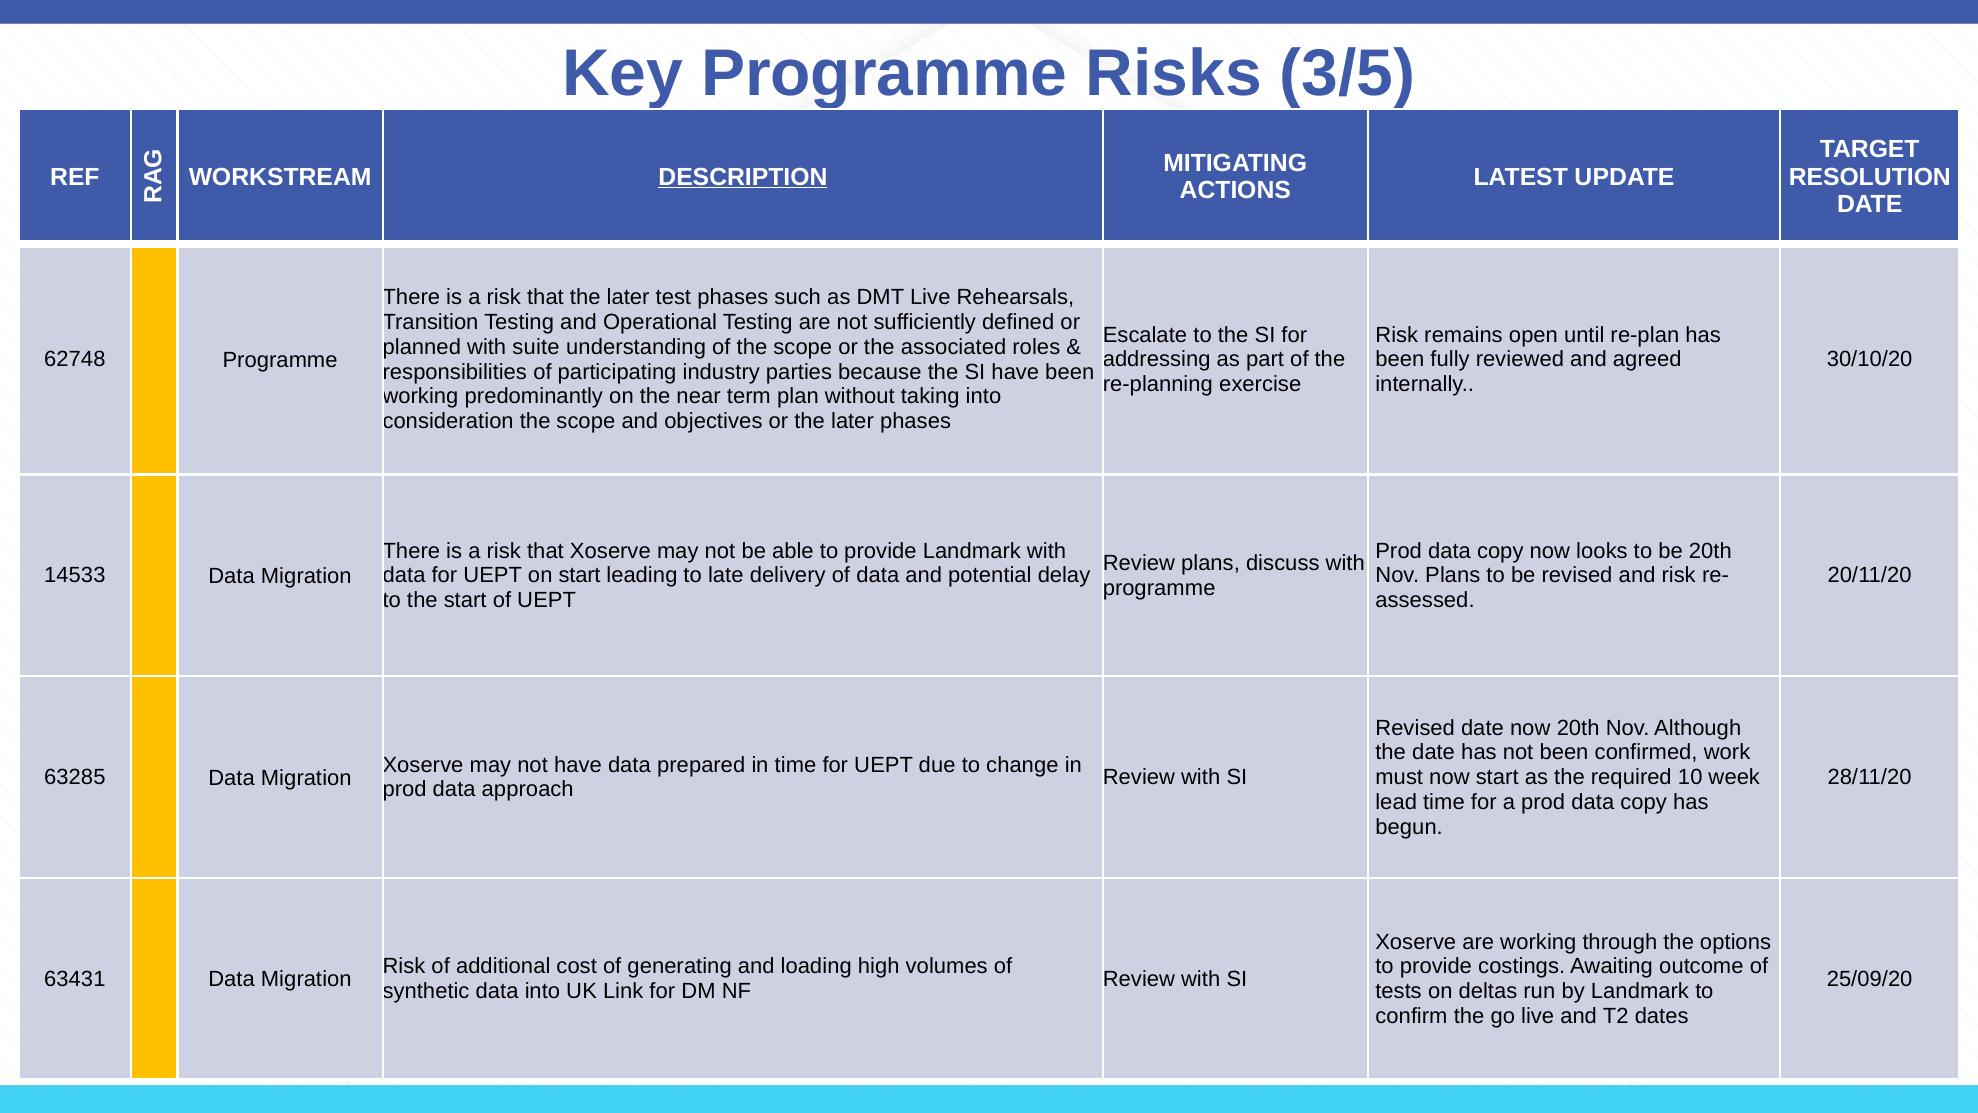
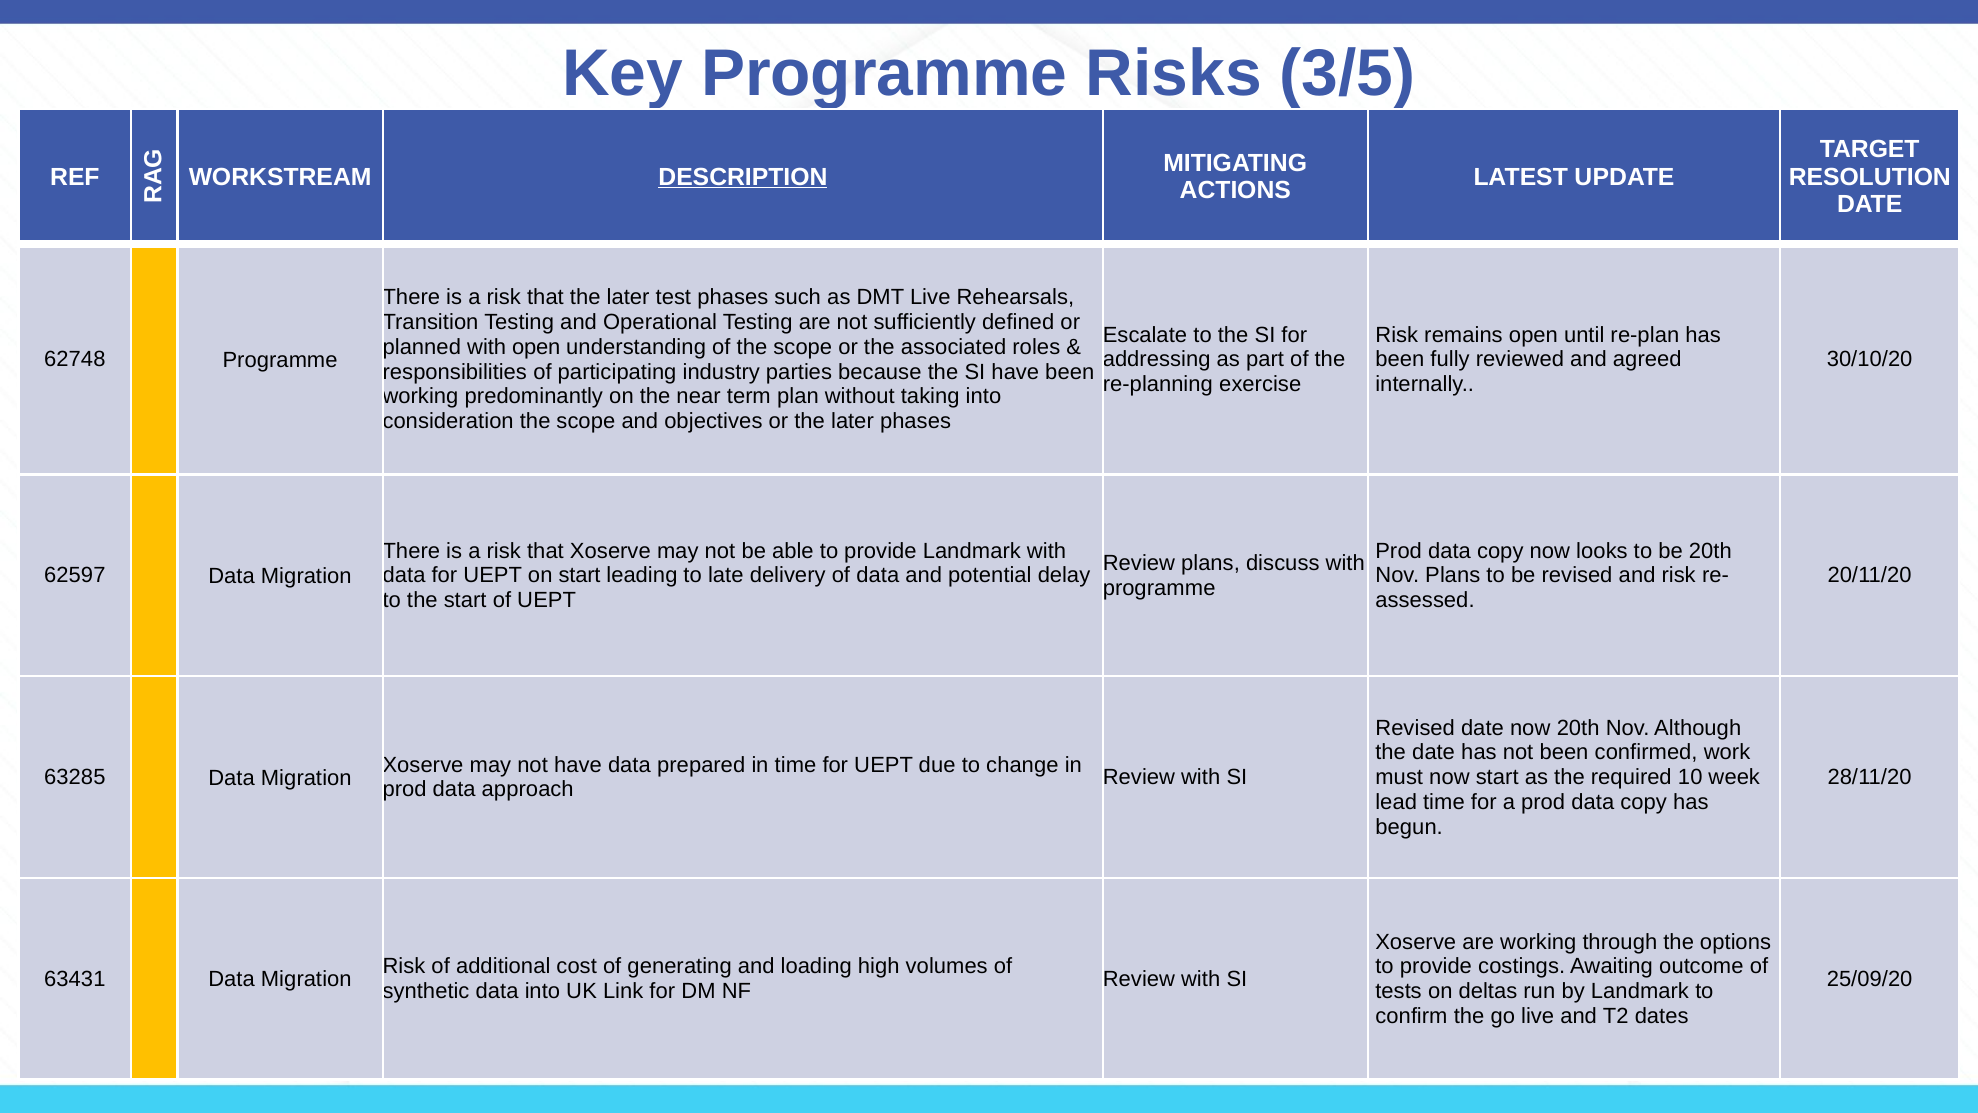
with suite: suite -> open (536, 347)
14533: 14533 -> 62597 (75, 575)
